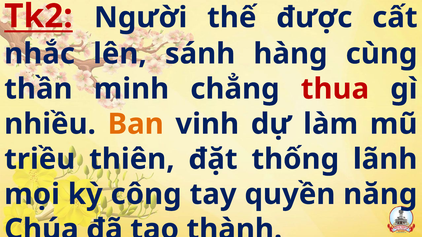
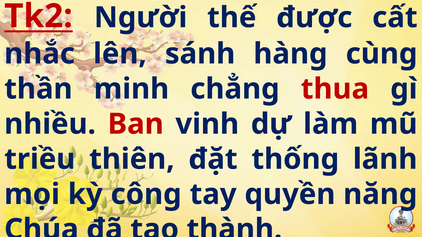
Ban colour: orange -> red (136, 124)
